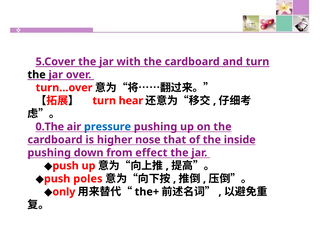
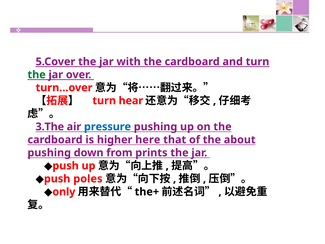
the colour: black -> green (37, 75)
0.The: 0.The -> 3.The (50, 127)
nose: nose -> here (148, 140)
inside: inside -> about (240, 140)
effect: effect -> prints (151, 153)
